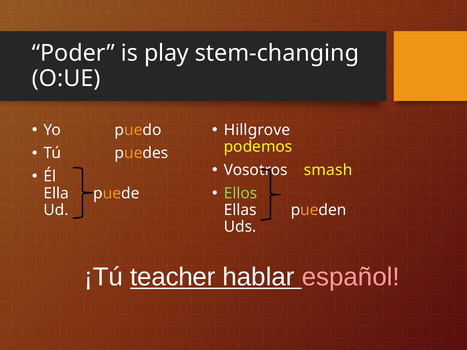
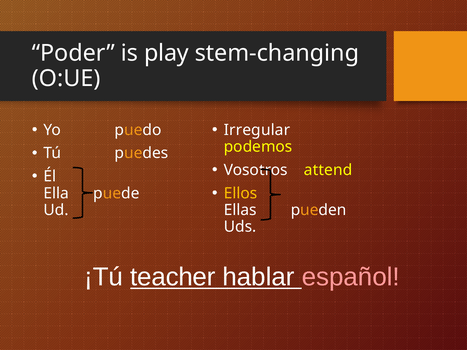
Hillgrove: Hillgrove -> Irregular (257, 130)
smash: smash -> attend (328, 170)
Ellos colour: light green -> yellow (241, 193)
